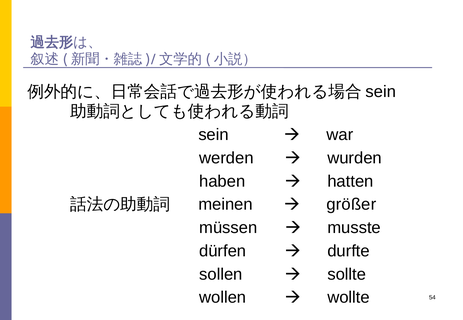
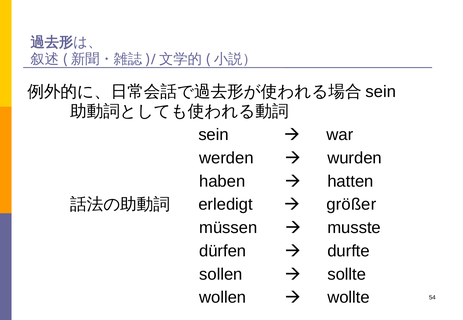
meinen: meinen -> erledigt (226, 205)
